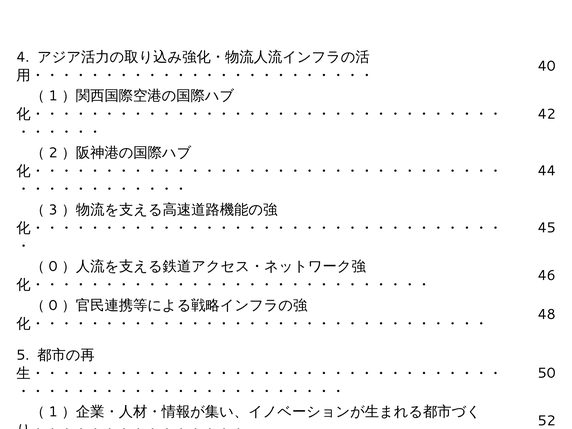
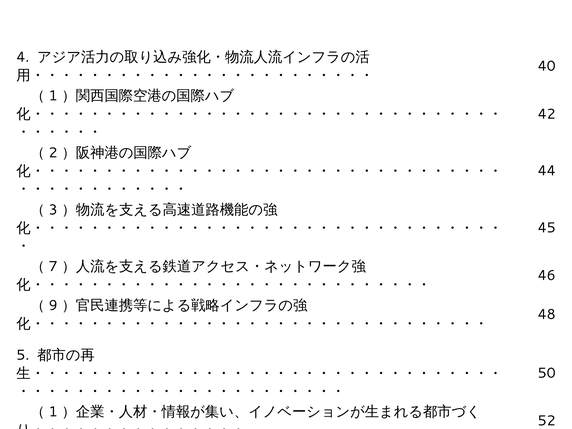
0: 0 -> 7 (53, 267)
0: 0 -> 9 (53, 305)
